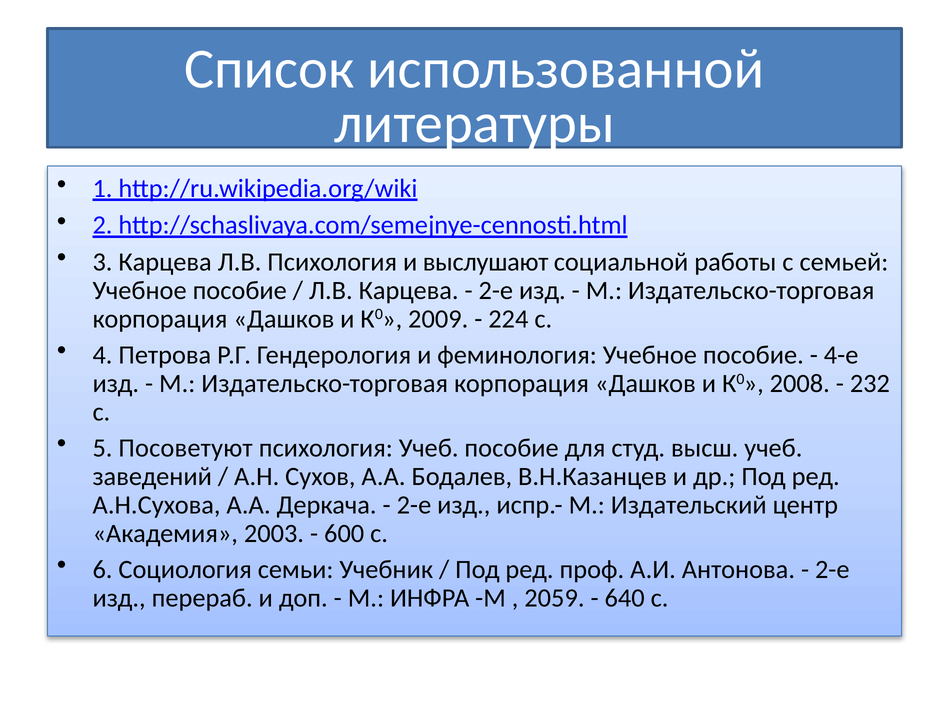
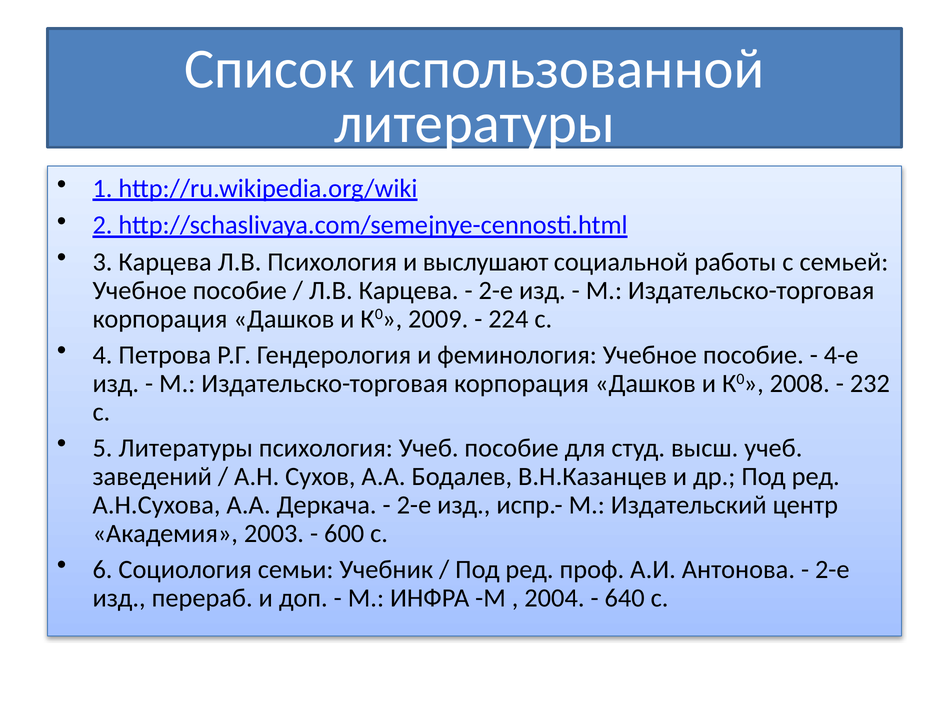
5 Посоветуют: Посоветуют -> Литературы (186, 448)
2059: 2059 -> 2004 (554, 598)
